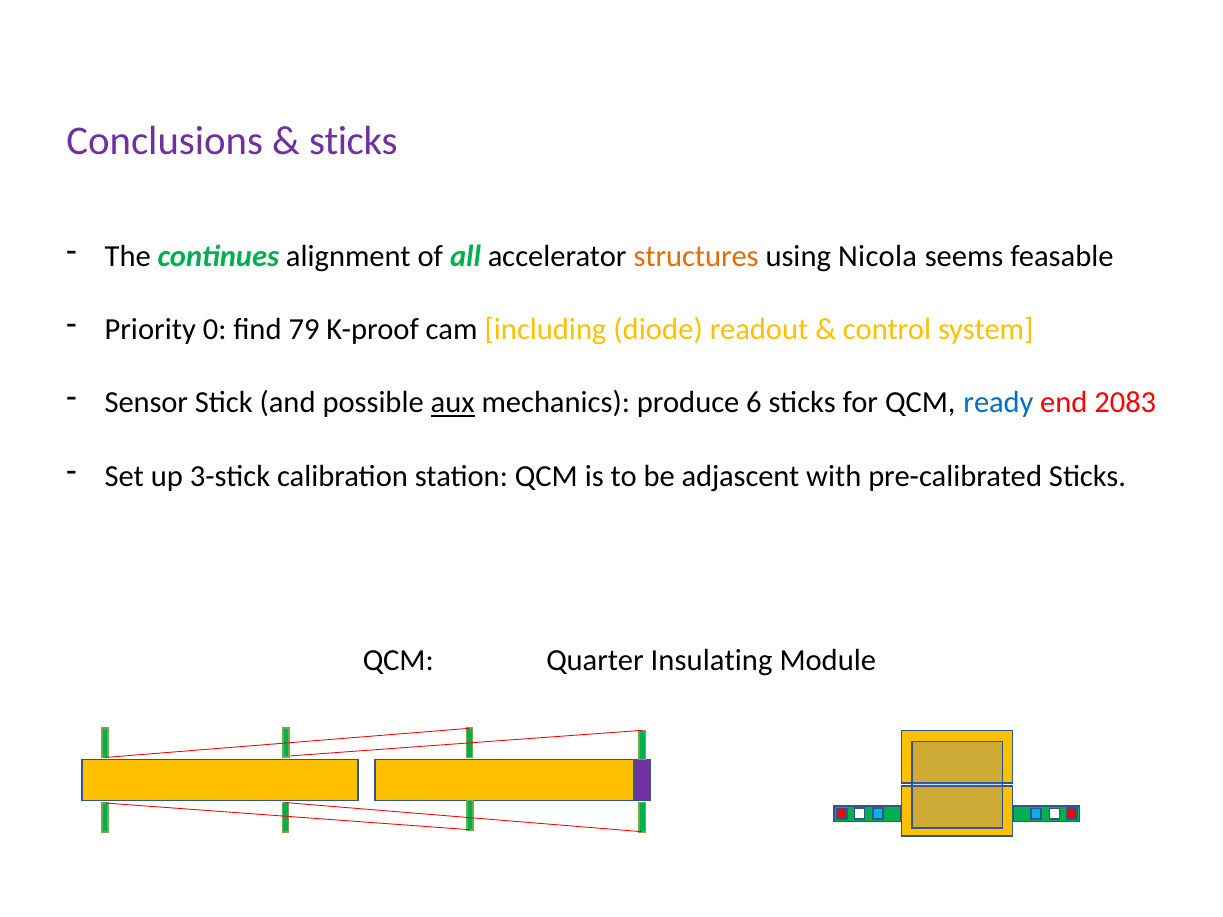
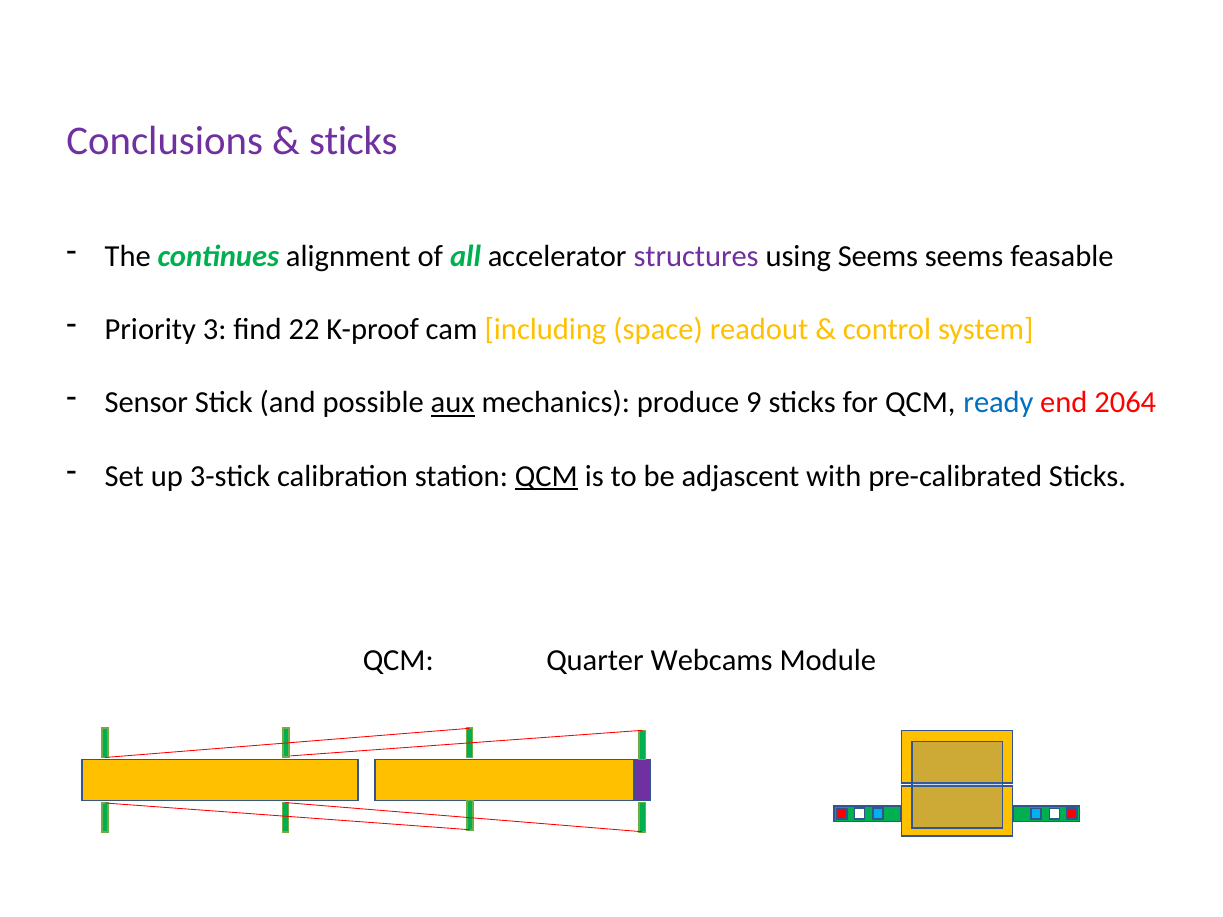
structures colour: orange -> purple (696, 256)
using Nicola: Nicola -> Seems (878, 256)
0: 0 -> 3 (215, 329)
79: 79 -> 22 (304, 329)
diode: diode -> space (658, 329)
6: 6 -> 9 (754, 403)
2083: 2083 -> 2064 (1125, 403)
QCM underline: none -> present (546, 476)
Insulating: Insulating -> Webcams (712, 660)
